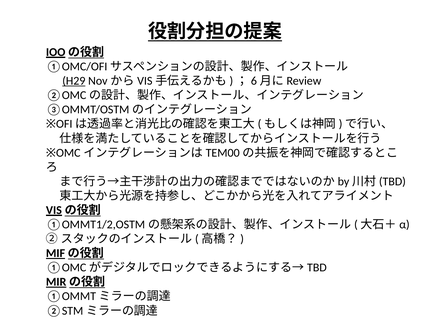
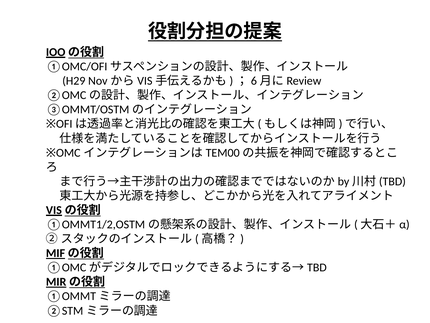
H29 underline: present -> none (74, 81)
